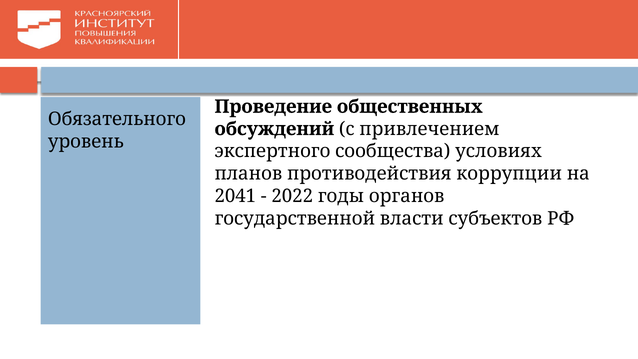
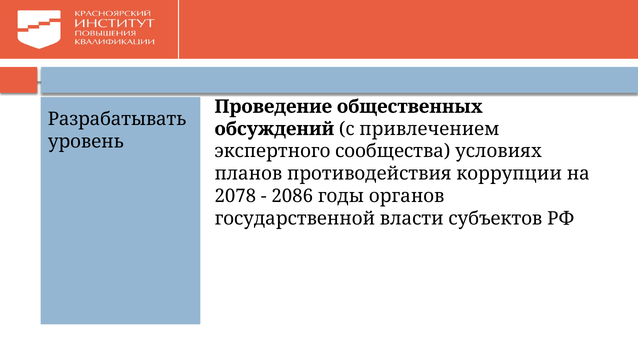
Обязательного: Обязательного -> Разрабатывать (117, 119)
2041: 2041 -> 2078 (235, 196)
2022: 2022 -> 2086 (292, 196)
